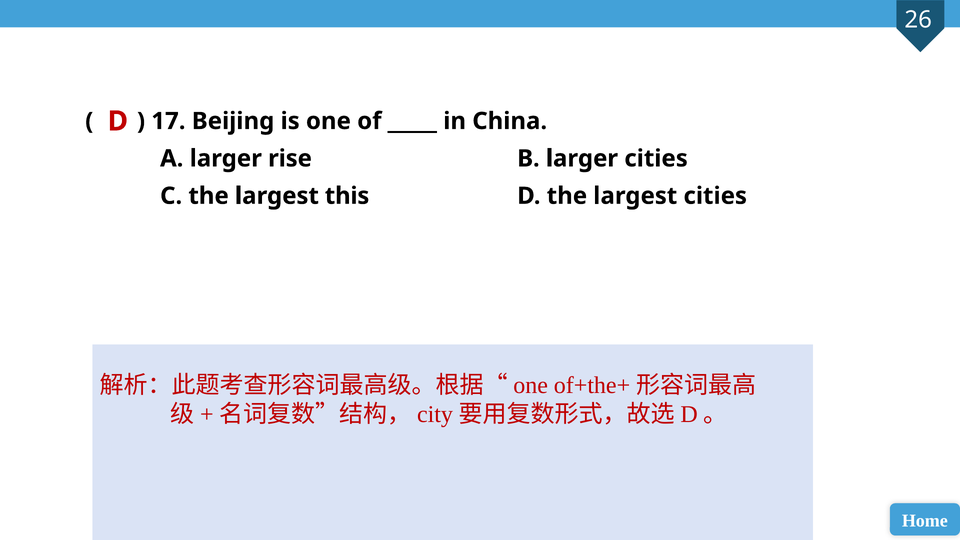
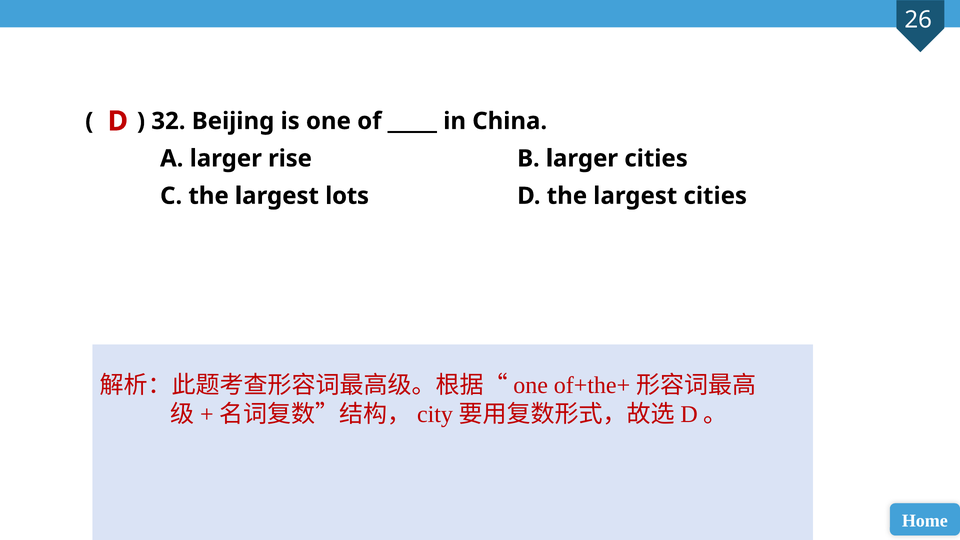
17: 17 -> 32 (168, 121)
this: this -> lots (347, 196)
